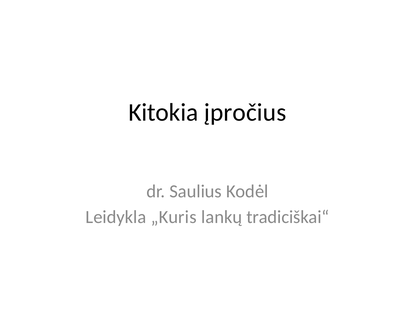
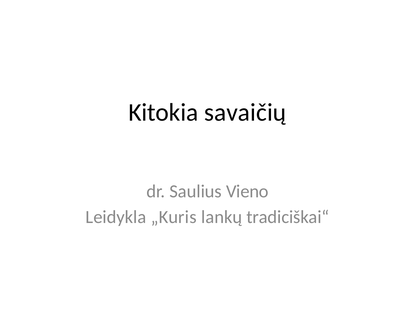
įpročius: įpročius -> savaičių (245, 112)
Kodėl: Kodėl -> Vieno (247, 191)
